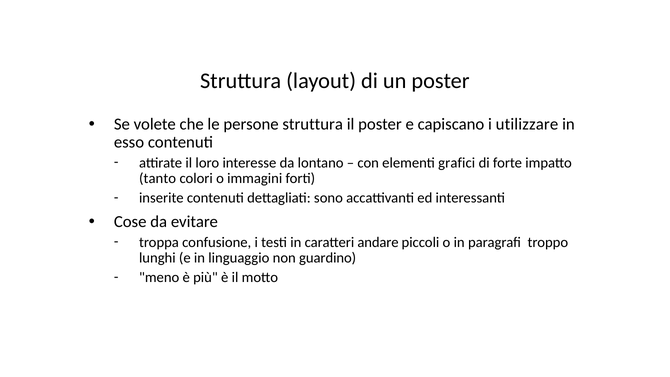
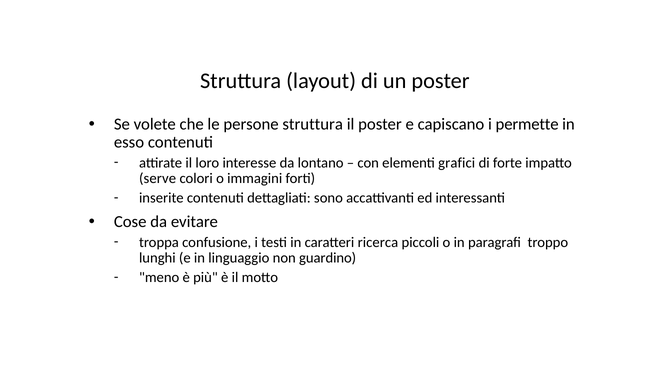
utilizzare: utilizzare -> permette (527, 124)
tanto: tanto -> serve (158, 178)
andare: andare -> ricerca (378, 242)
